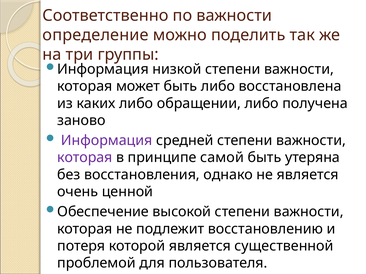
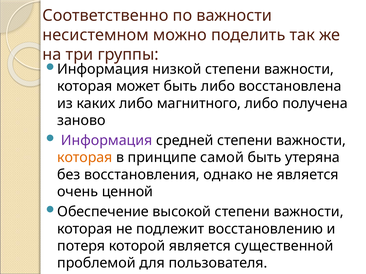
определение: определение -> несистемном (96, 35)
обращении: обращении -> магнитного (199, 104)
которая colour: purple -> orange (85, 158)
